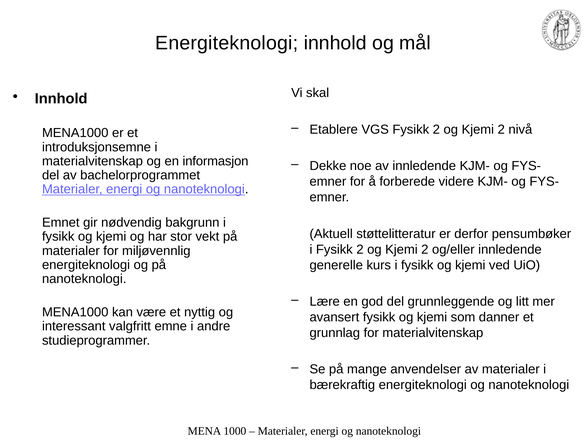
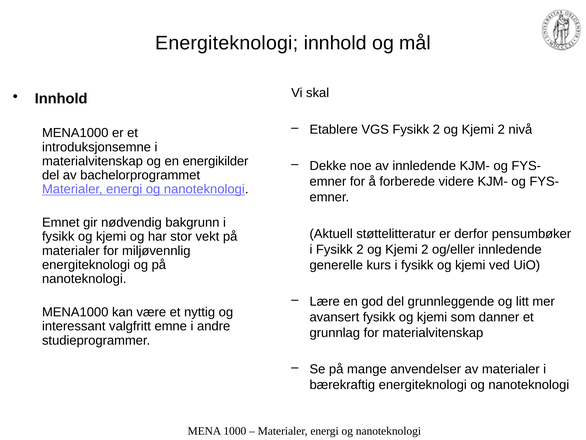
informasjon: informasjon -> energikilder (215, 161)
